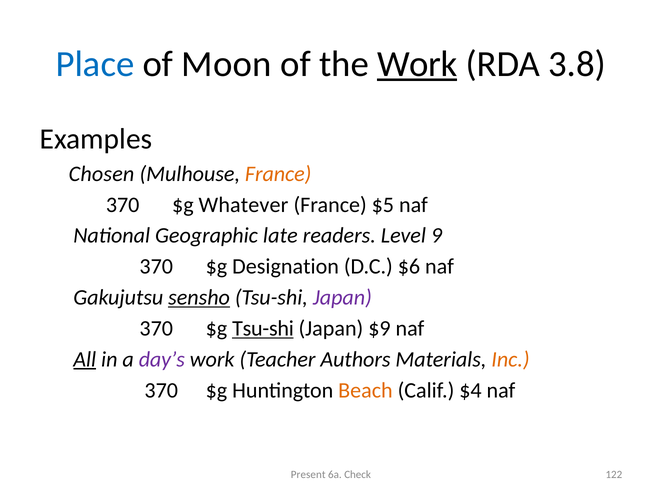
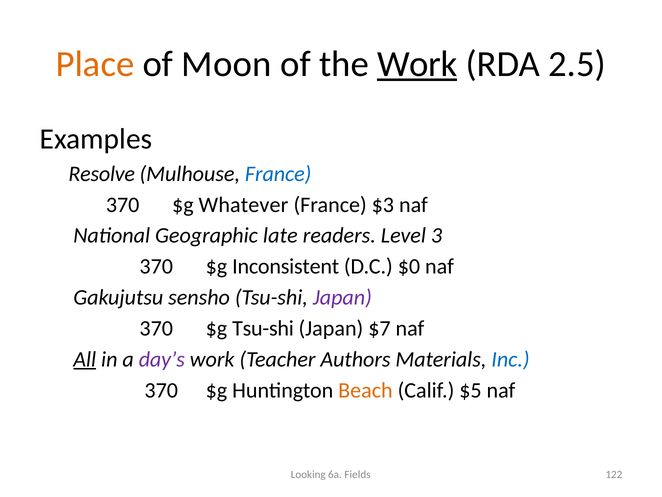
Place colour: blue -> orange (95, 64)
3.8: 3.8 -> 2.5 (577, 64)
Chosen: Chosen -> Resolve (102, 174)
France colour: orange -> blue (278, 174)
$5: $5 -> $3 (383, 205)
9: 9 -> 3 (436, 235)
Designation: Designation -> Inconsistent (286, 266)
$6: $6 -> $0 (409, 266)
sensho underline: present -> none (199, 297)
Tsu-shi underline: present -> none (263, 328)
$9: $9 -> $7 (379, 328)
Inc colour: orange -> blue (511, 359)
$4: $4 -> $5 (470, 390)
Present: Present -> Looking (308, 474)
Check: Check -> Fields (358, 474)
